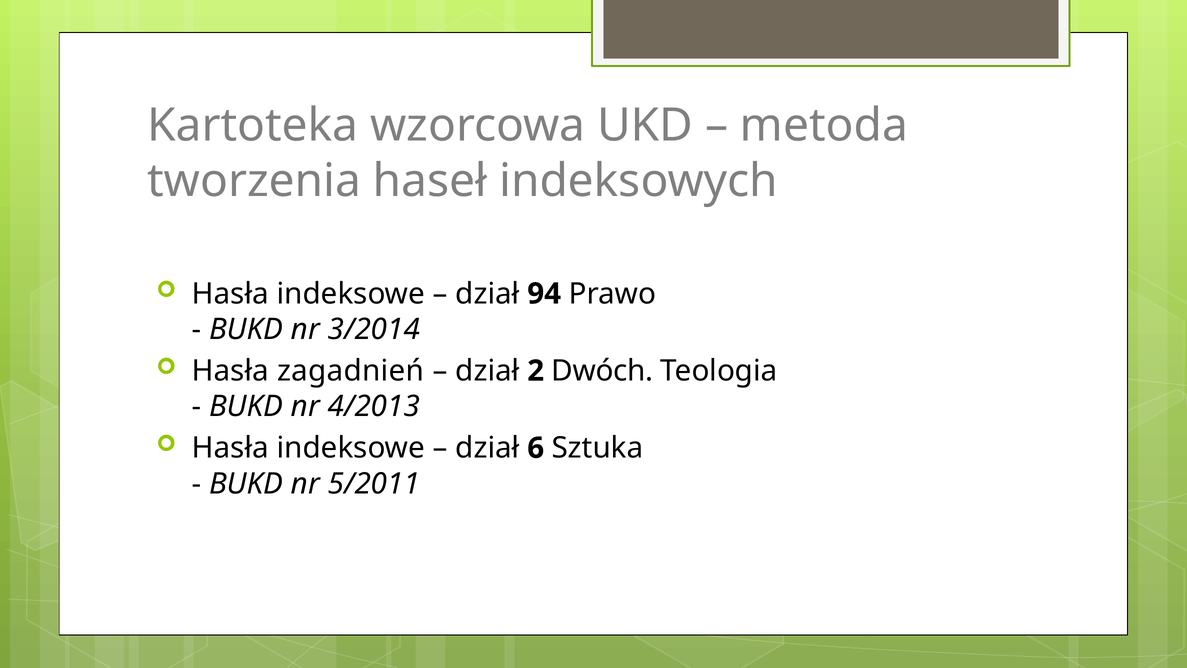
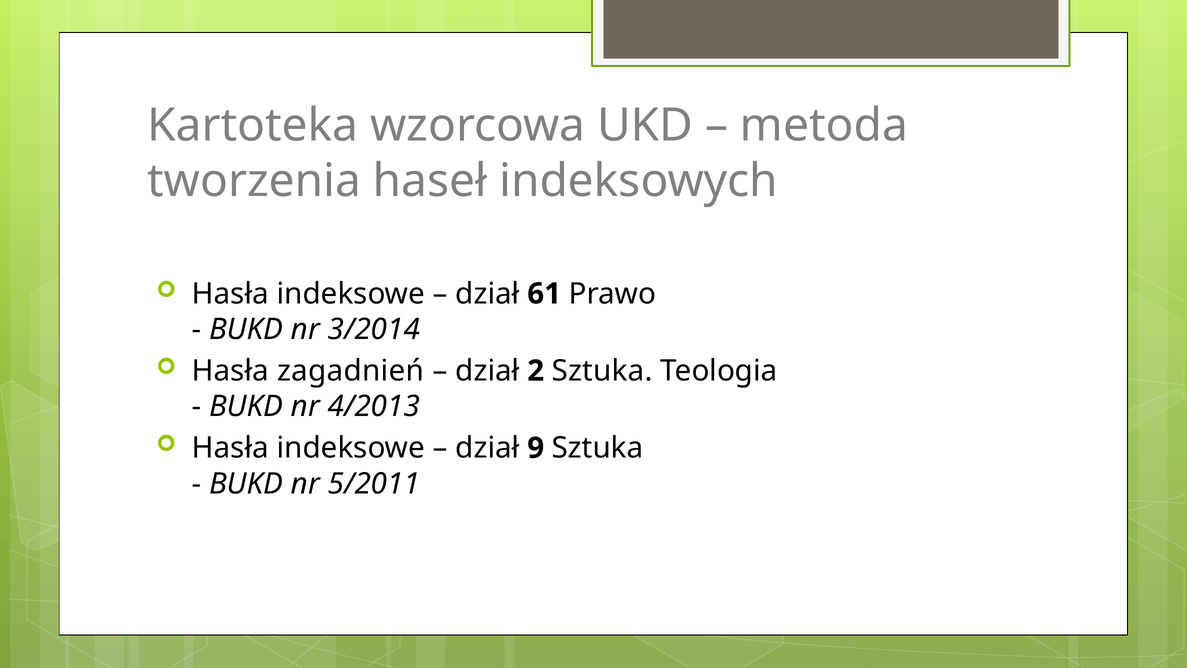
94: 94 -> 61 (544, 294)
2 Dwóch: Dwóch -> Sztuka (602, 371)
6: 6 -> 9 (536, 448)
